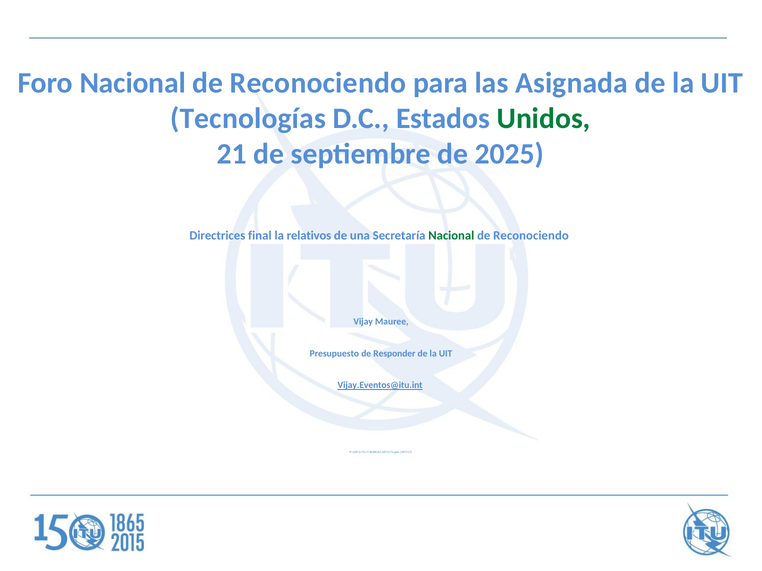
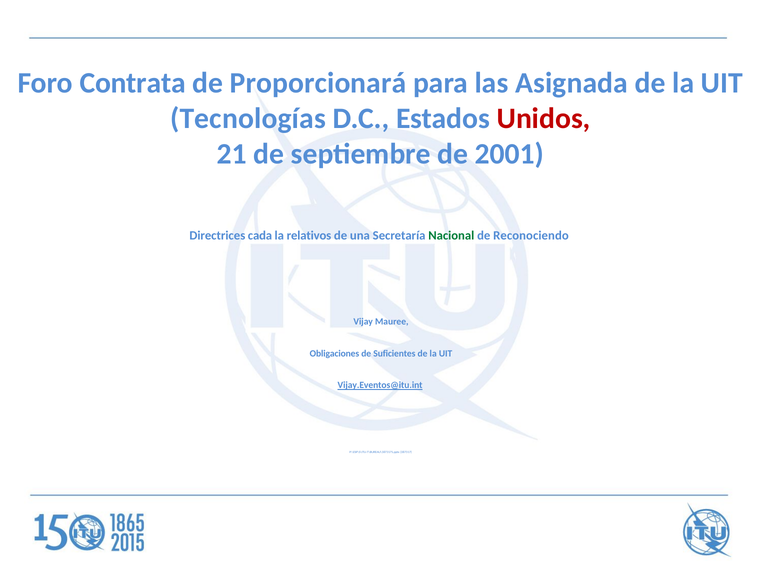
Foro Nacional: Nacional -> Contrata (133, 83)
Reconociendo: Reconociendo -> Proporcionará (318, 83)
Unidos colour: green -> red (544, 119)
2025: 2025 -> 2001 (509, 154)
final: final -> cada (260, 236)
Presupuesto: Presupuesto -> Obligaciones (334, 354)
Responder: Responder -> Suficientes (394, 354)
